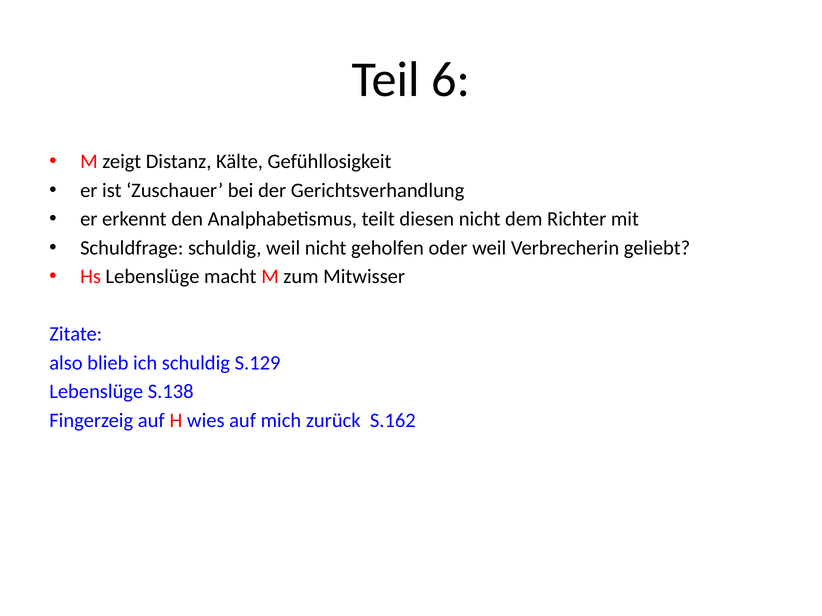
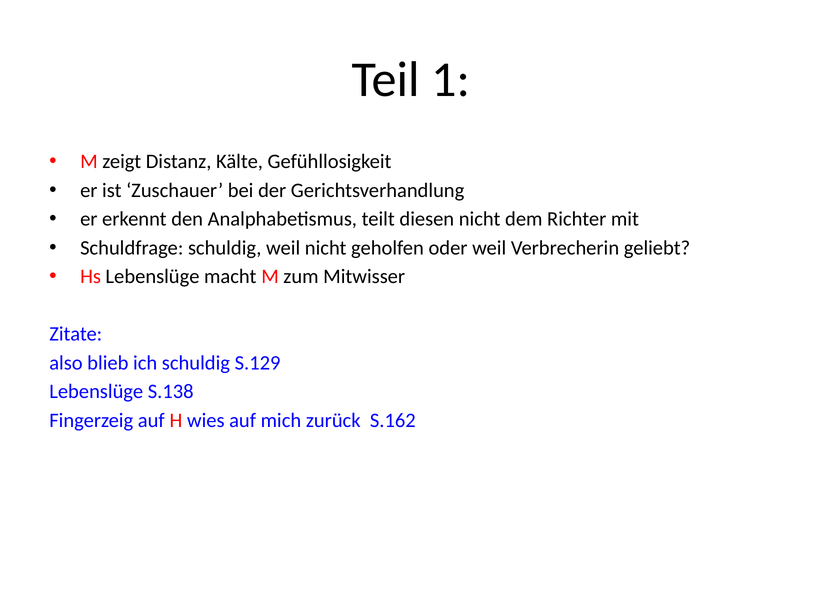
6: 6 -> 1 (451, 80)
